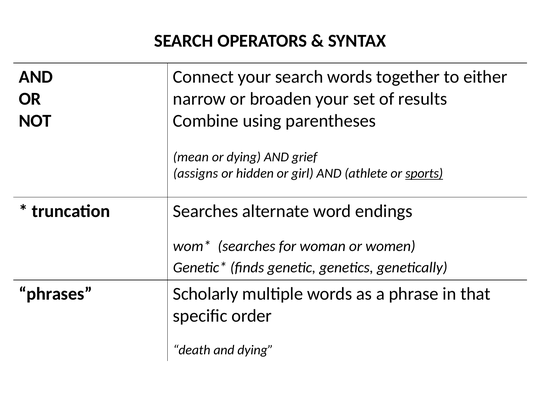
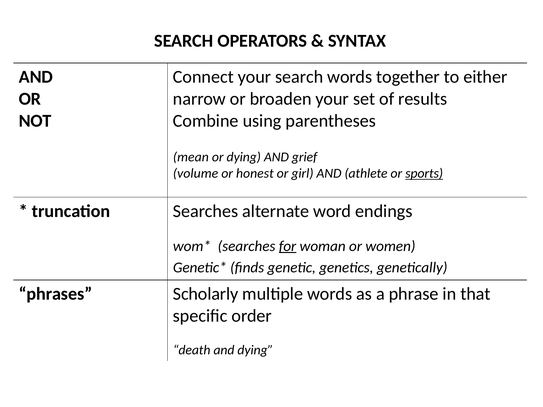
assigns: assigns -> volume (196, 174)
hidden: hidden -> honest (255, 174)
for underline: none -> present (288, 246)
